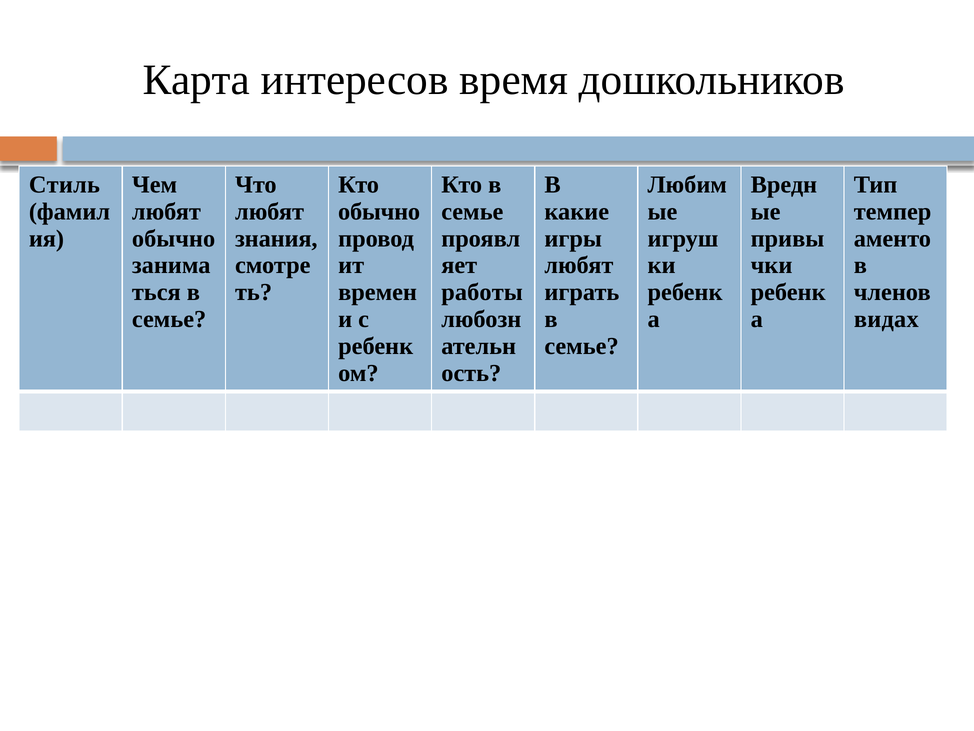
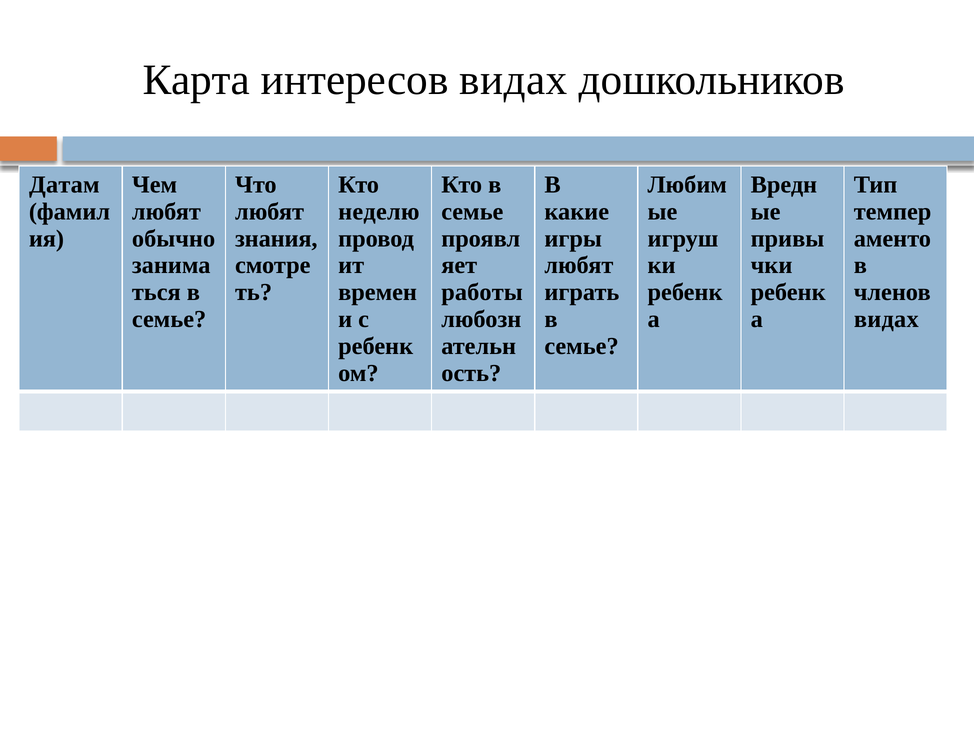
интересов время: время -> видах (514, 80)
Стиль: Стиль -> Датам (64, 184)
обычно: обычно -> неделю (379, 211)
